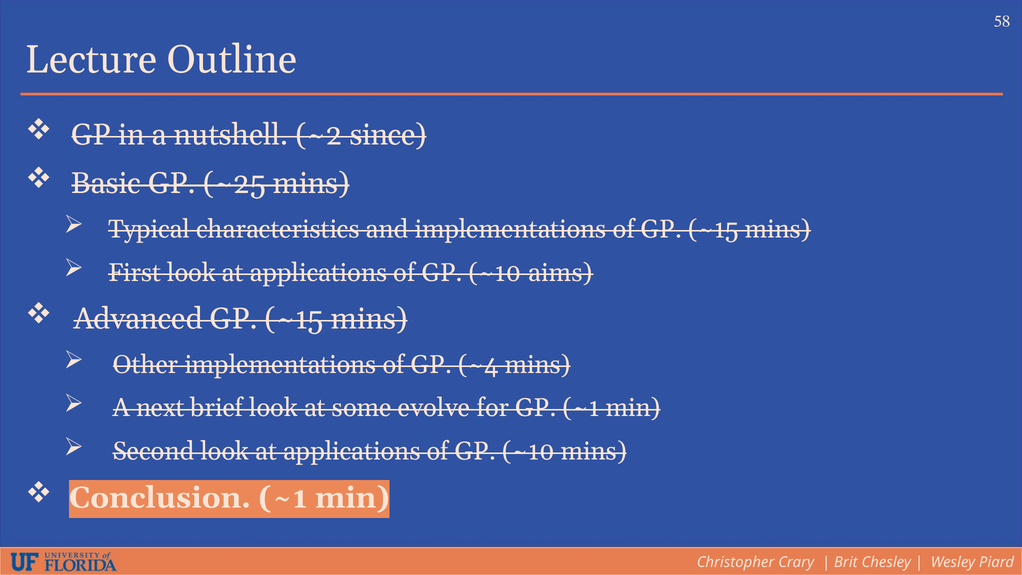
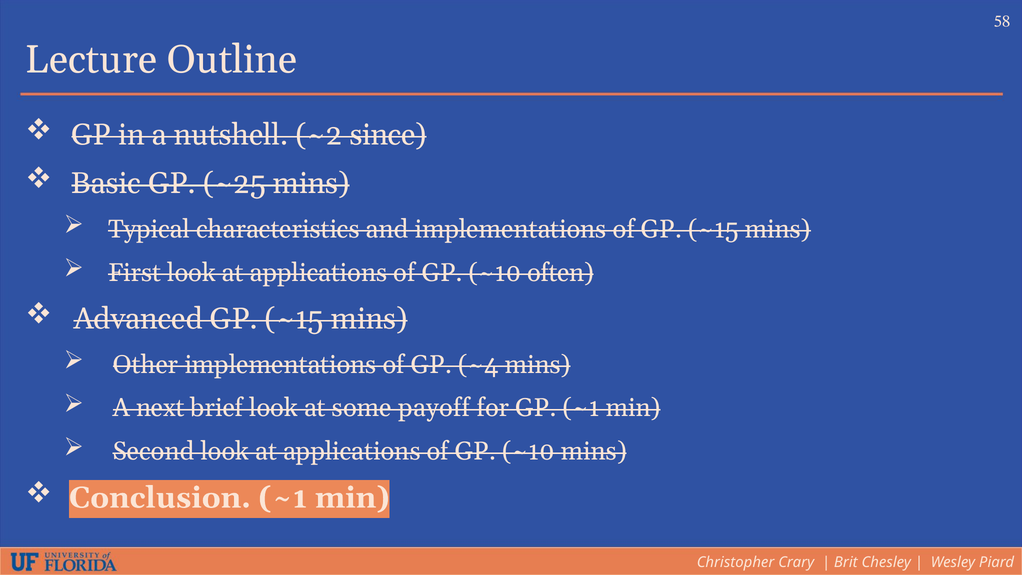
aims: aims -> often (561, 273)
evolve: evolve -> payoff (434, 408)
